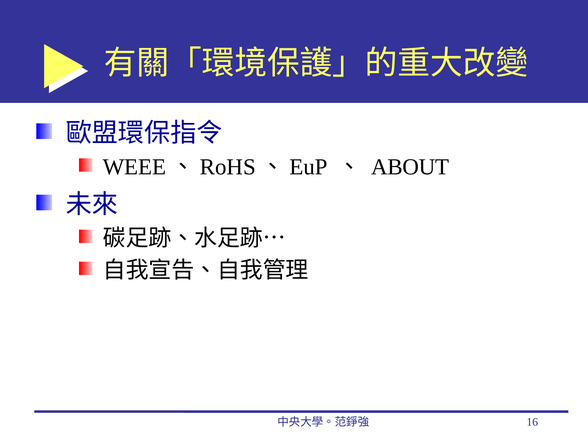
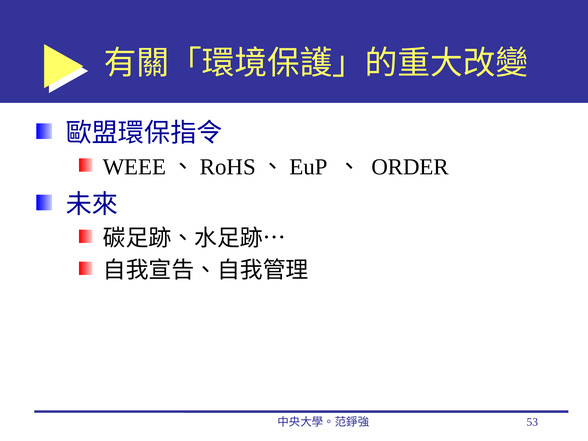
ABOUT: ABOUT -> ORDER (410, 167)
16: 16 -> 53 (532, 422)
